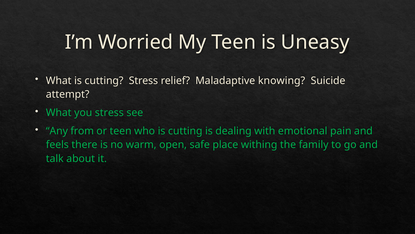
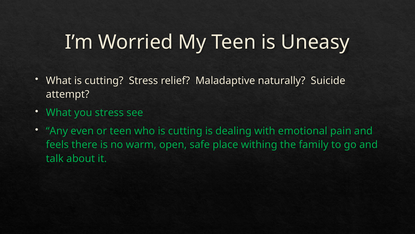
knowing: knowing -> naturally (282, 80)
from: from -> even (82, 131)
